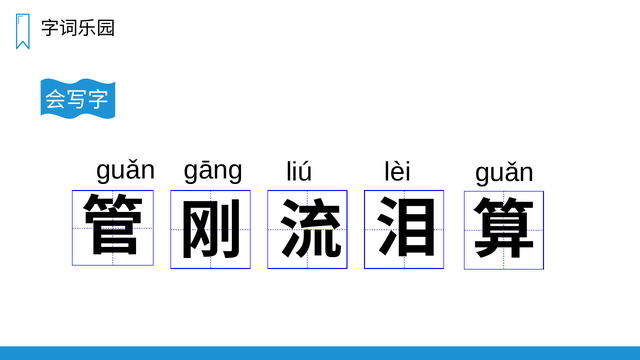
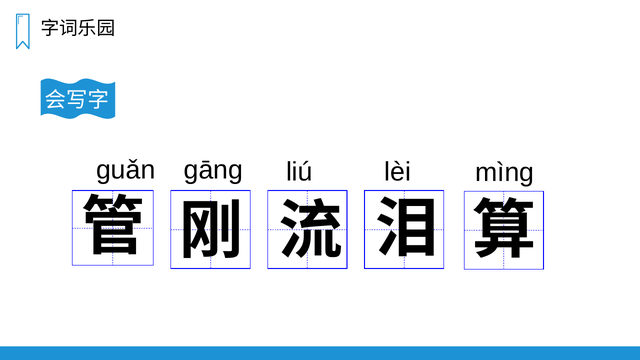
ɡuǎn ɡuǎn: ɡuǎn -> mìnɡ (505, 172)
